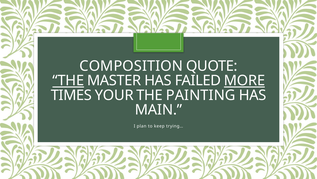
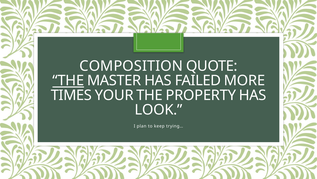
MORE underline: present -> none (244, 80)
PAINTING: PAINTING -> PROPERTY (201, 95)
MAIN: MAIN -> LOOK (159, 109)
